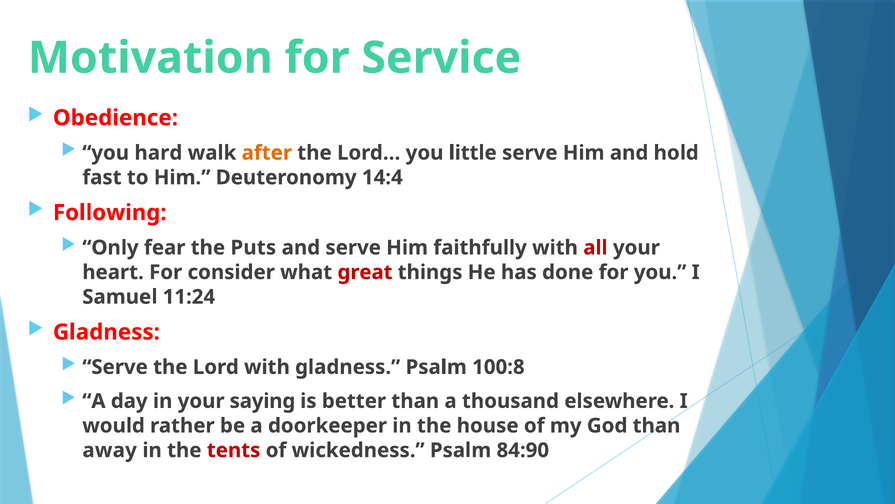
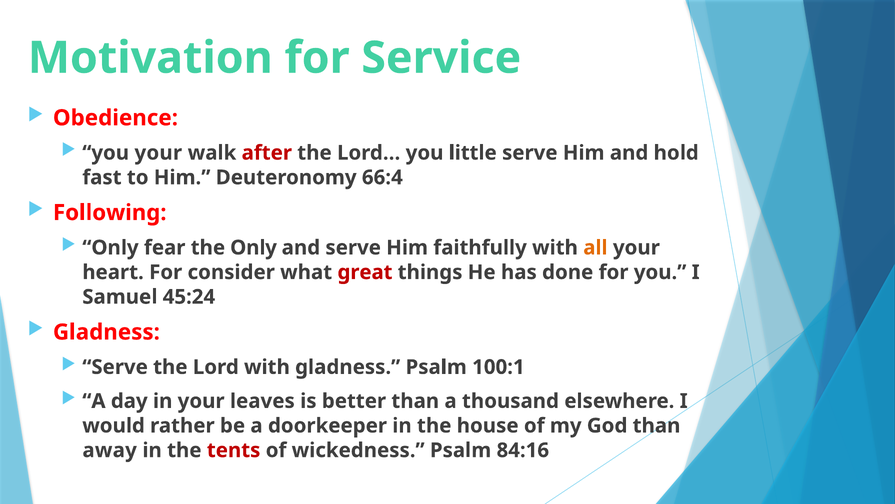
you hard: hard -> your (158, 153)
after colour: orange -> red (267, 153)
14:4: 14:4 -> 66:4 (382, 177)
the Puts: Puts -> Only (253, 247)
all colour: red -> orange (595, 247)
11:24: 11:24 -> 45:24 (189, 297)
100:8: 100:8 -> 100:1 (498, 367)
saying: saying -> leaves (262, 401)
84:90: 84:90 -> 84:16 (523, 450)
